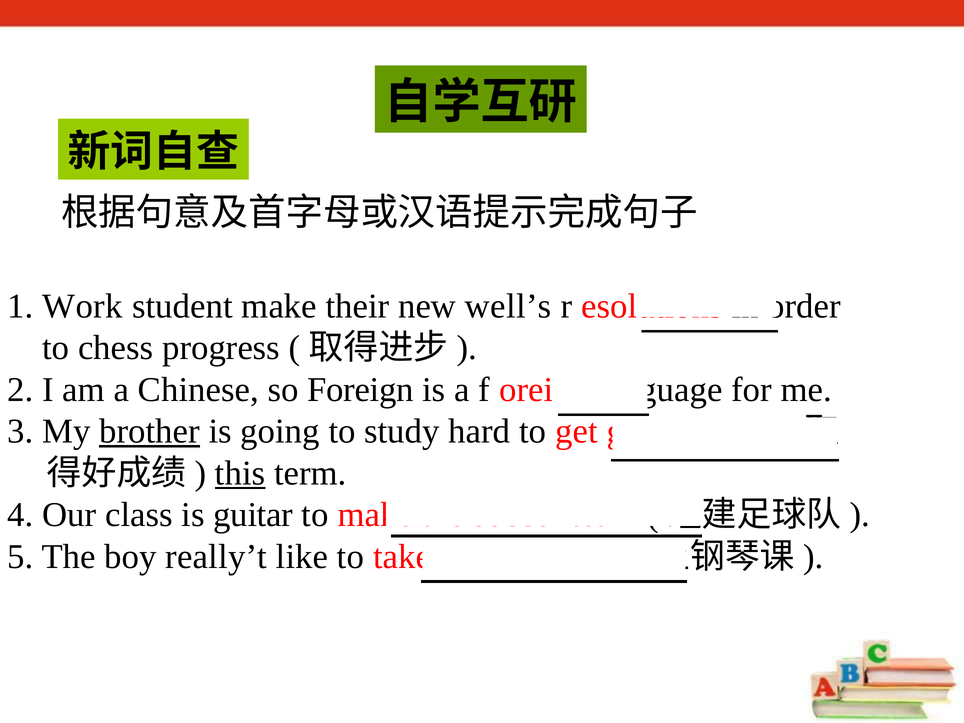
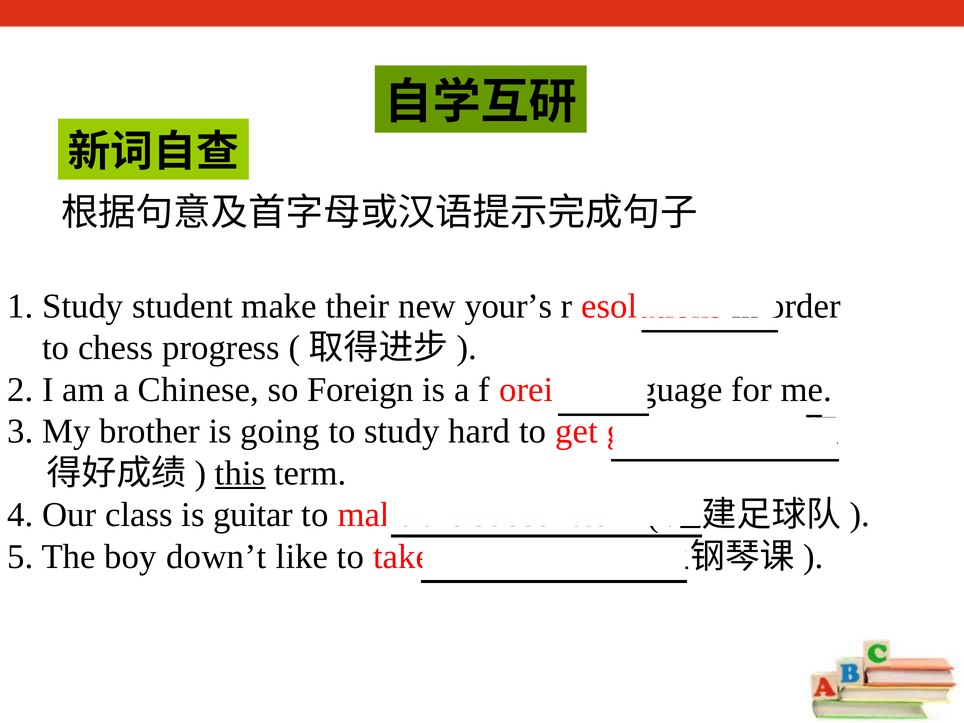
1 Work: Work -> Study (83, 306)
well’s: well’s -> your’s (508, 306)
brother underline: present -> none (150, 431)
really’t: really’t -> down’t (216, 557)
